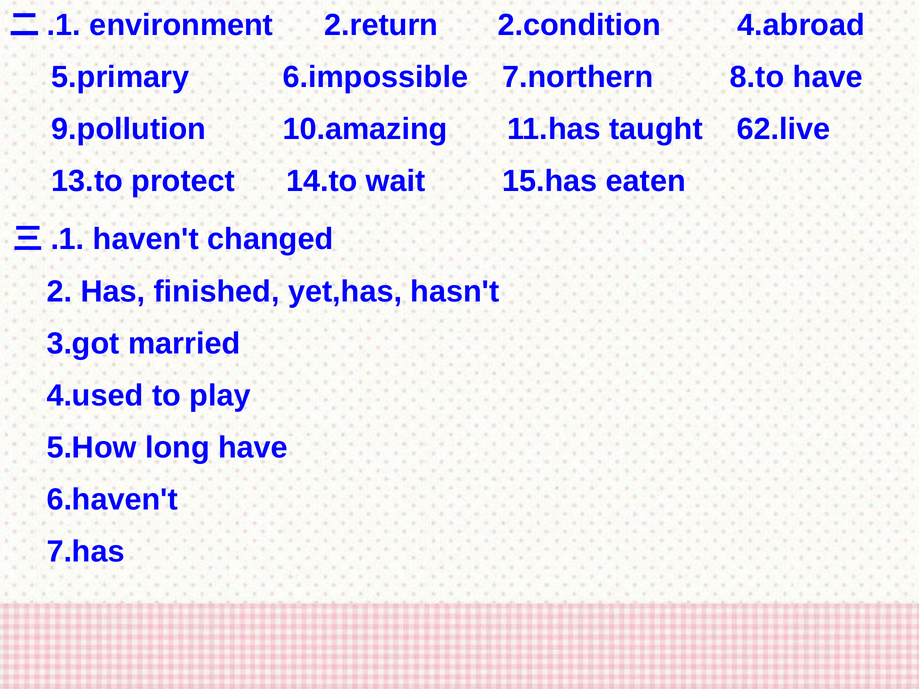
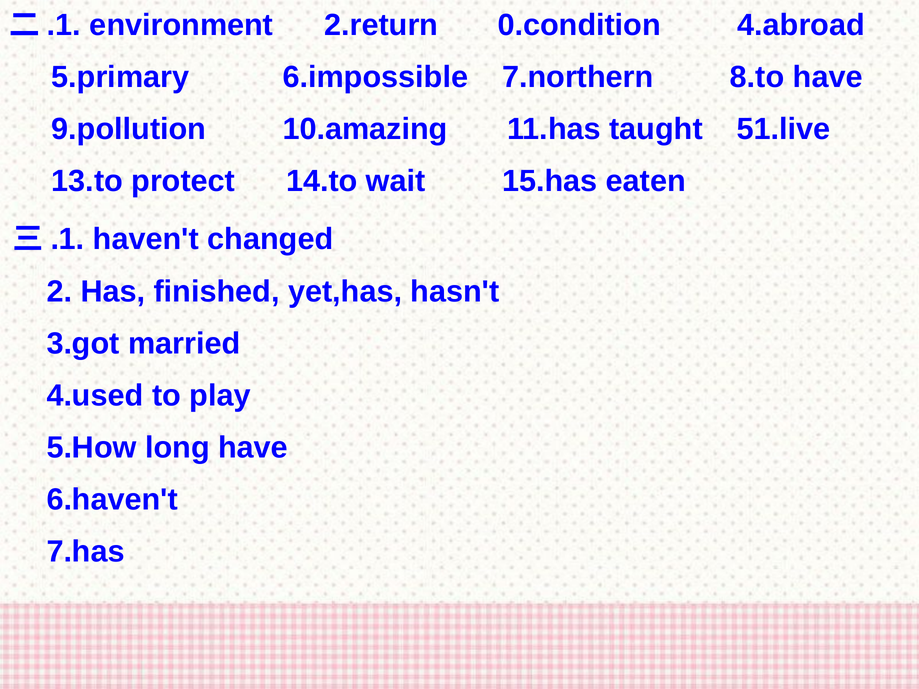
2.condition: 2.condition -> 0.condition (579, 25)
62.live: 62.live -> 51.live (784, 129)
